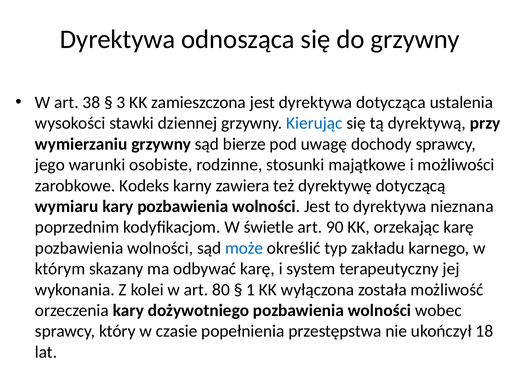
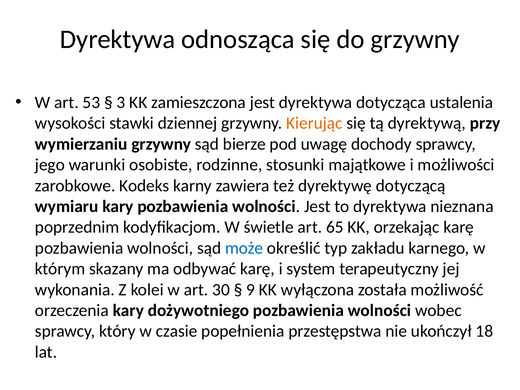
38: 38 -> 53 (91, 102)
Kierując colour: blue -> orange (314, 123)
90: 90 -> 65 (335, 227)
80: 80 -> 30 (221, 290)
1: 1 -> 9 (251, 290)
